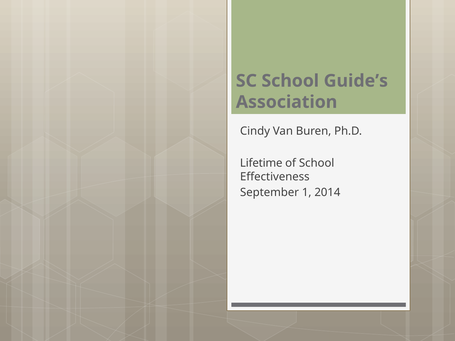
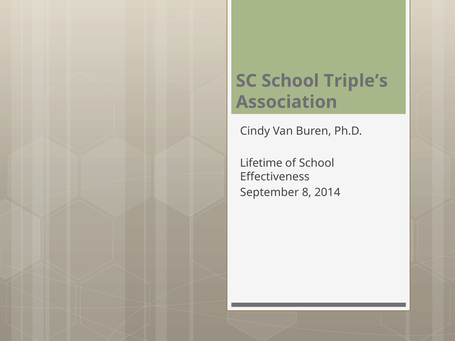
Guide’s: Guide’s -> Triple’s (356, 81)
1: 1 -> 8 (307, 193)
